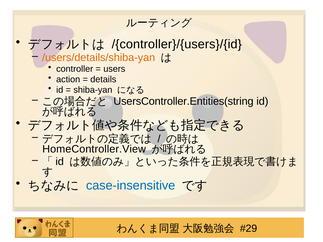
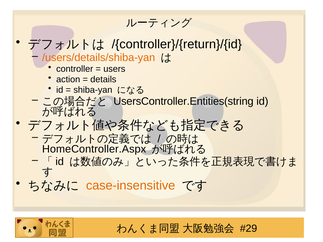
/{controller}/{users}/{id: /{controller}/{users}/{id -> /{controller}/{return}/{id (177, 44)
HomeController.View: HomeController.View -> HomeController.Aspx (94, 149)
case-insensitive colour: blue -> orange (131, 186)
